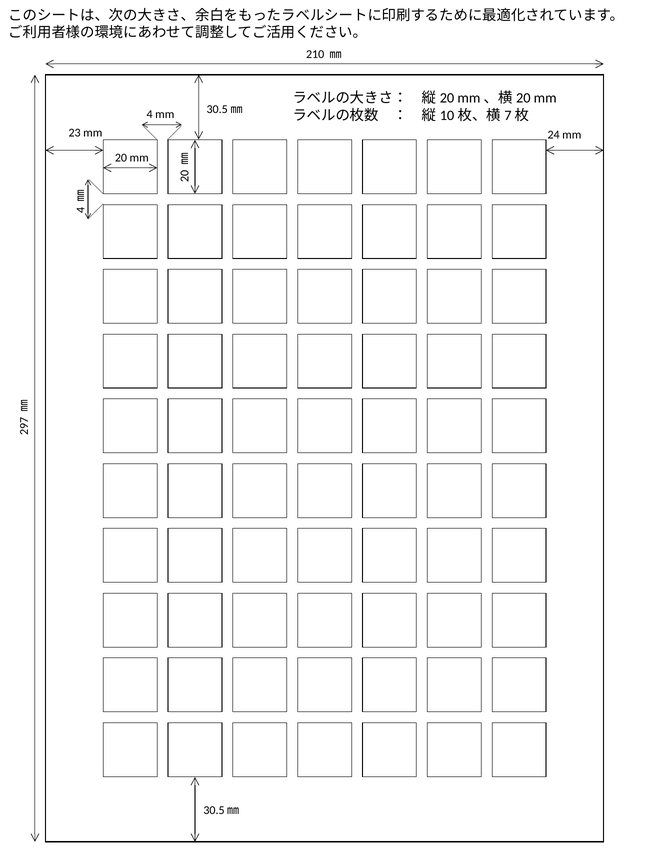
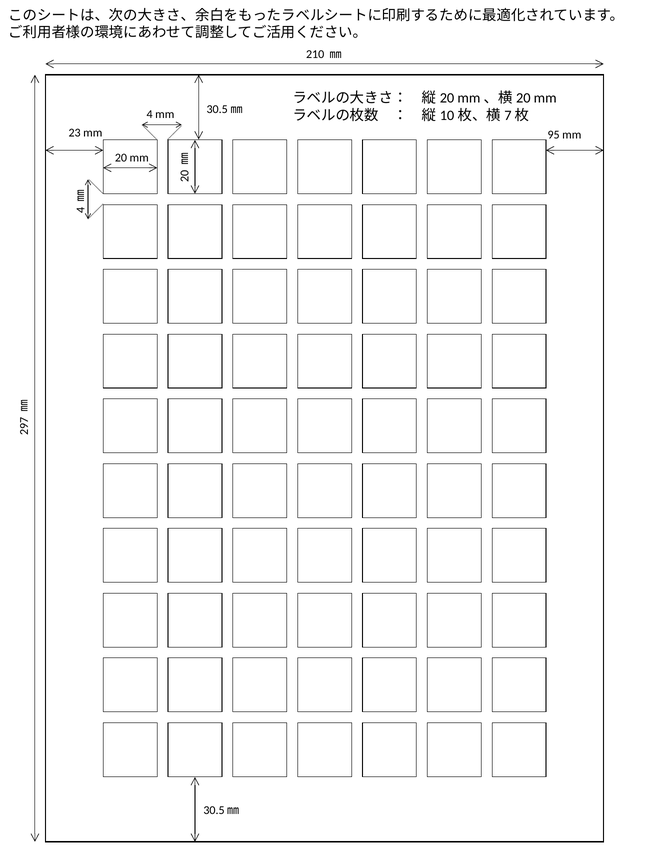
24: 24 -> 95 (554, 135)
